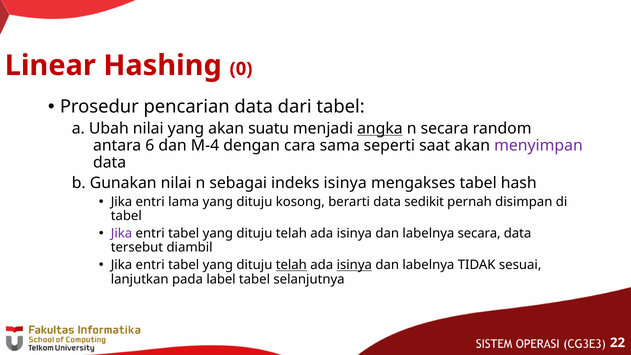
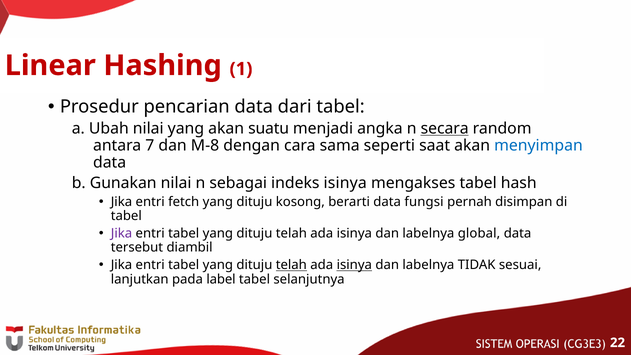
0: 0 -> 1 (241, 69)
angka underline: present -> none (380, 128)
secara underline: none -> present (445, 128)
6: 6 -> 7 (150, 145)
M-4: M-4 -> M-8 (205, 145)
menyimpan colour: purple -> blue (538, 145)
lama: lama -> fetch (184, 202)
sedikit: sedikit -> fungsi (424, 202)
labelnya secara: secara -> global (479, 233)
